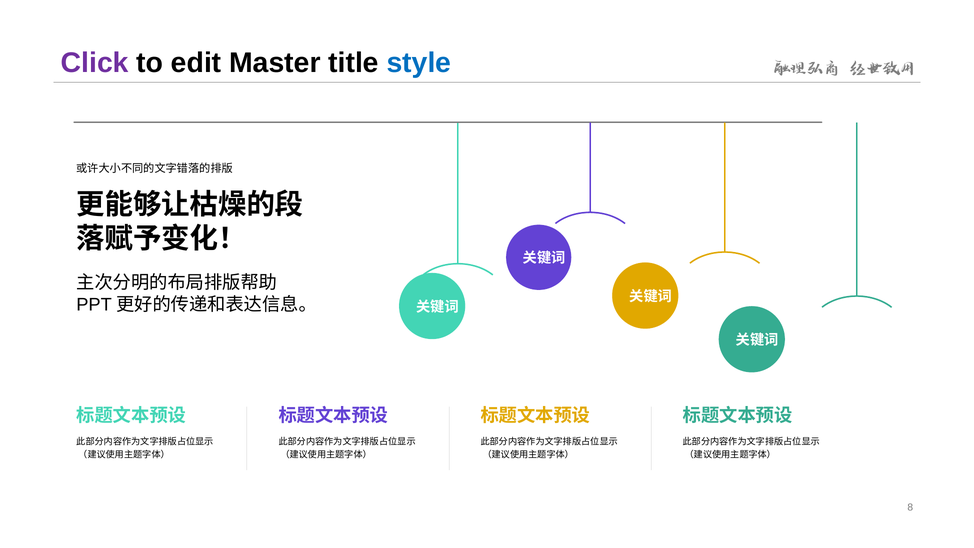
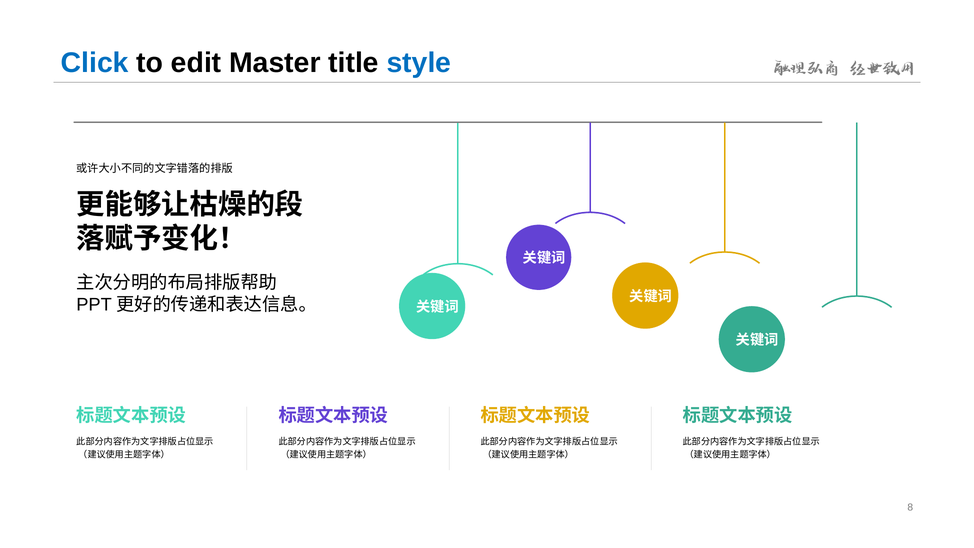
Click colour: purple -> blue (95, 63)
